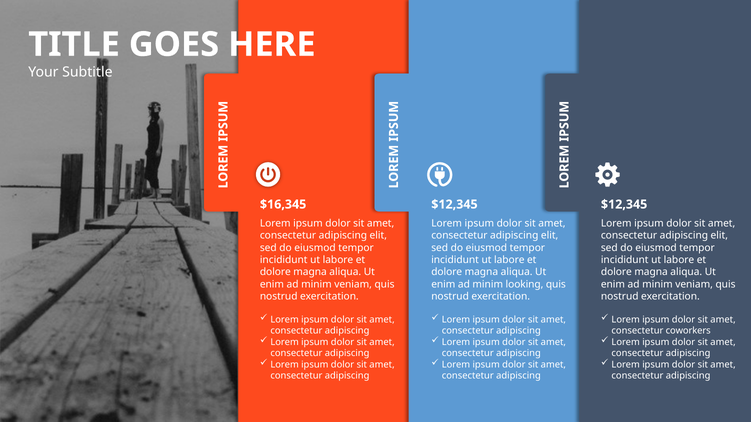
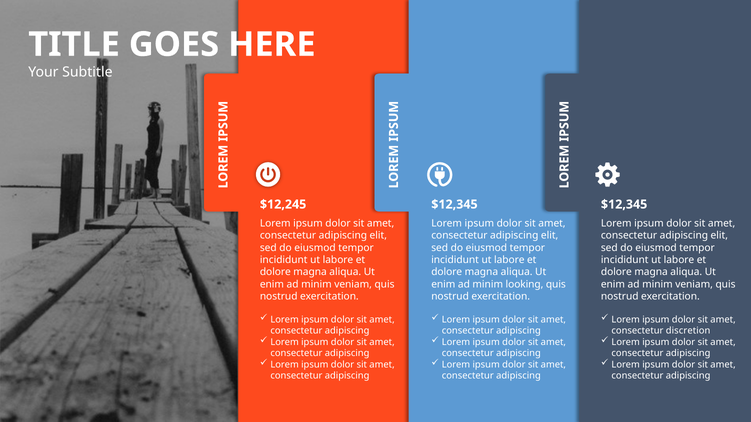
$16,345: $16,345 -> $12,245 (283, 205)
coworkers: coworkers -> discretion (688, 331)
